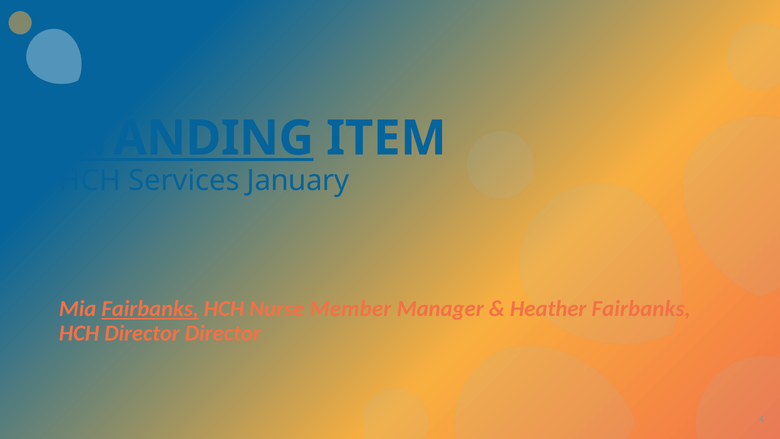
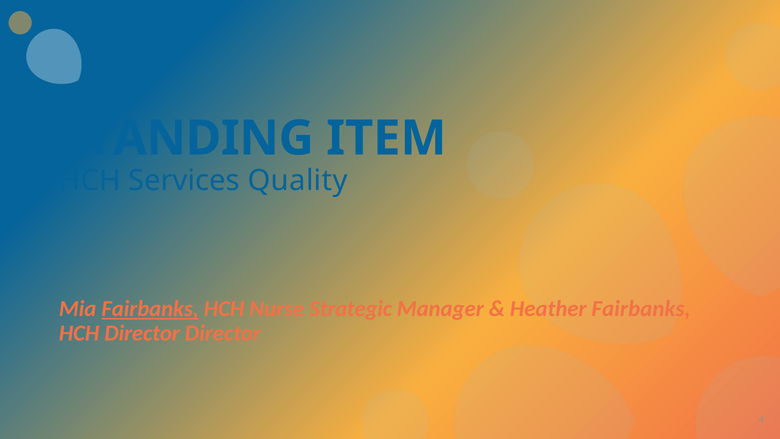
STANDING underline: present -> none (186, 138)
January: January -> Quality (298, 180)
Member: Member -> Strategic (351, 309)
